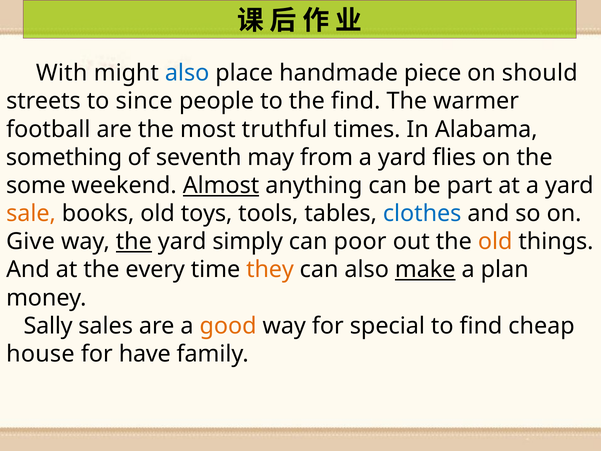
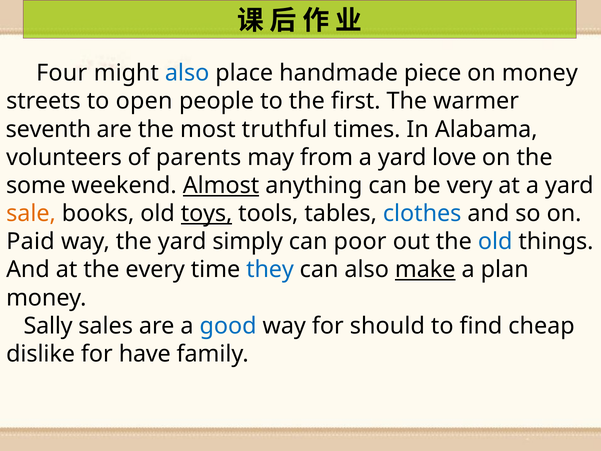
With: With -> Four (62, 73)
on should: should -> money (540, 73)
since: since -> open (144, 101)
the find: find -> first (356, 101)
football: football -> seventh (48, 129)
something: something -> volunteers (64, 157)
seventh: seventh -> parents (199, 157)
flies: flies -> love (454, 157)
part: part -> very (470, 185)
toys underline: none -> present (207, 213)
Give: Give -> Paid (30, 242)
the underline: present -> none (134, 242)
old colour: orange -> blue (495, 242)
they colour: orange -> blue (270, 270)
good colour: orange -> blue (228, 326)
special: special -> should (387, 326)
house: house -> dislike (41, 354)
